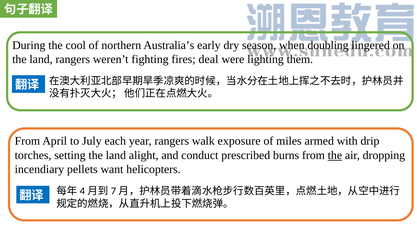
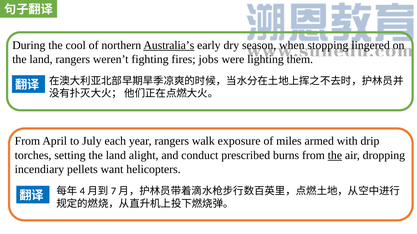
Australia’s underline: none -> present (169, 45)
doubling: doubling -> stopping (328, 45)
deal: deal -> jobs (209, 60)
